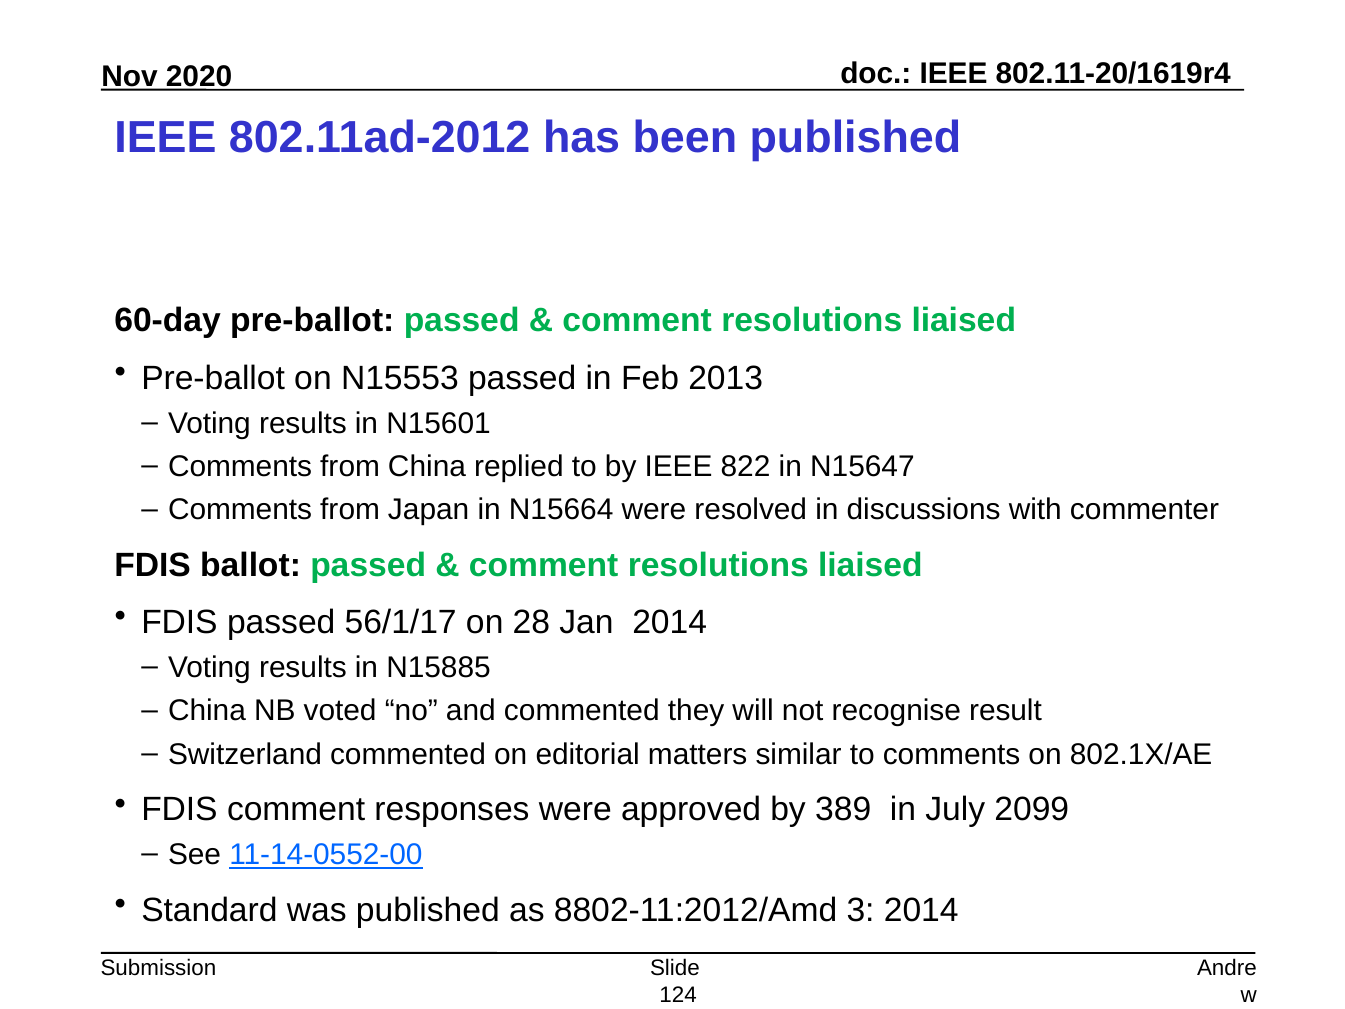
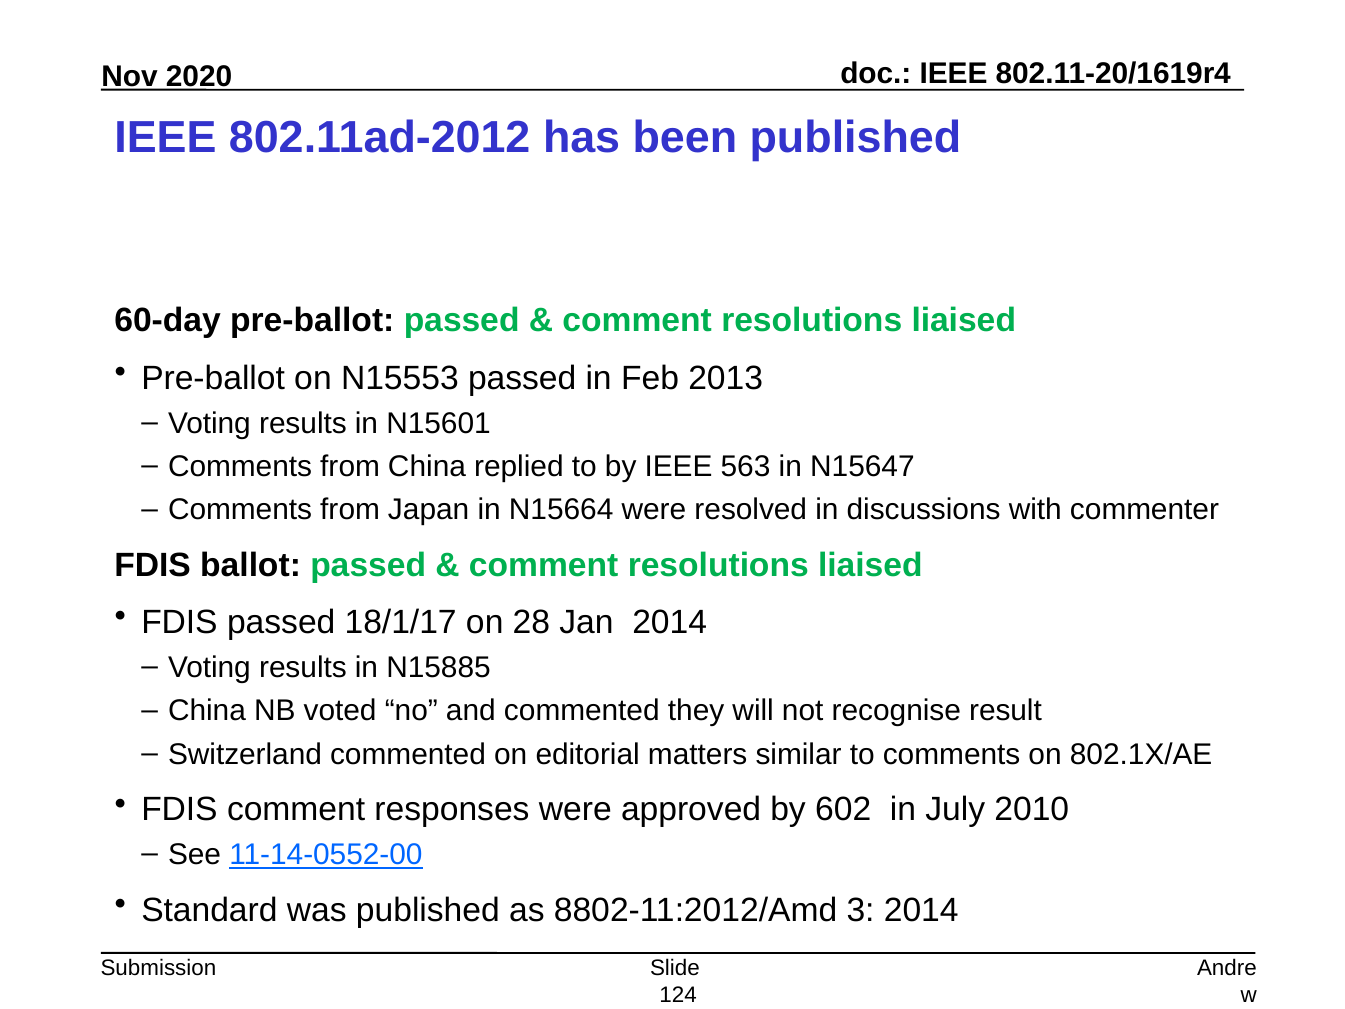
822: 822 -> 563 (746, 467)
56/1/17: 56/1/17 -> 18/1/17 (401, 622)
389: 389 -> 602 (843, 809)
2099: 2099 -> 2010 (1032, 809)
